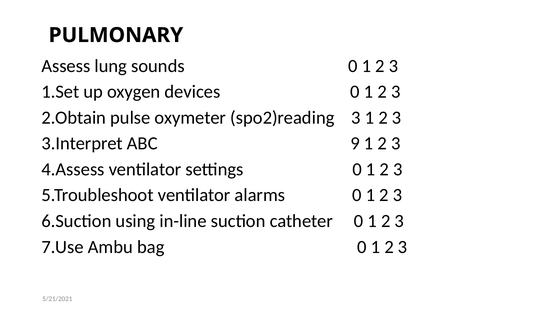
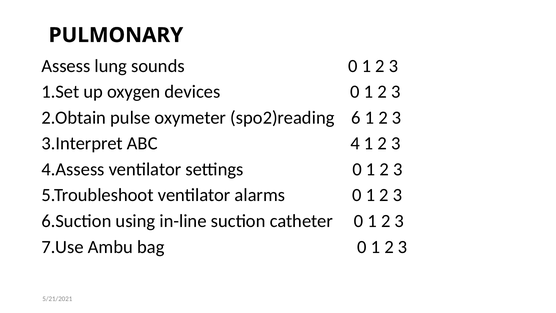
spo2)reading 3: 3 -> 6 (356, 118)
9: 9 -> 4 (355, 143)
